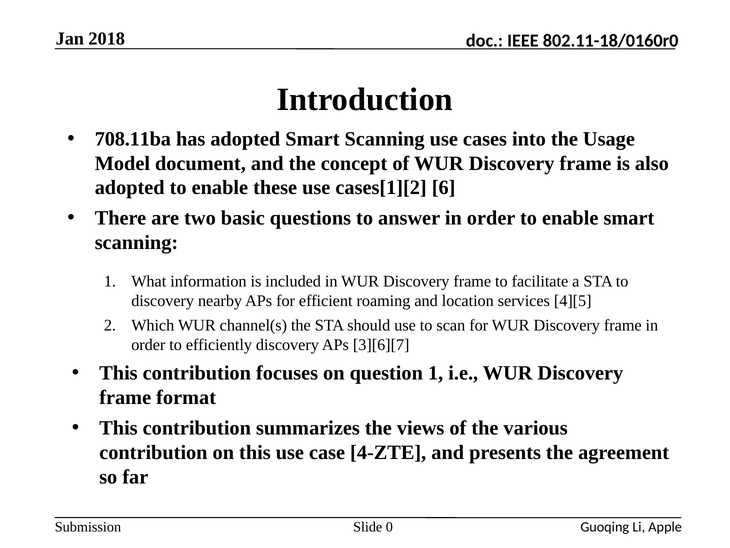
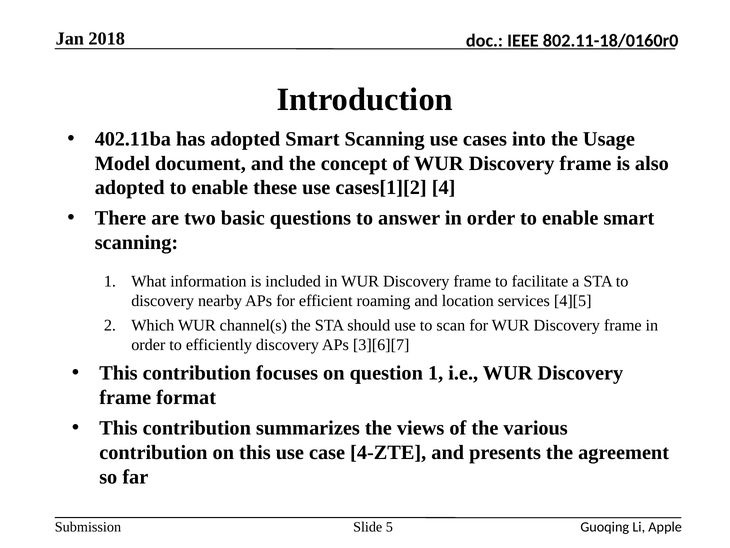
708.11ba: 708.11ba -> 402.11ba (133, 139)
6: 6 -> 4 (444, 188)
0: 0 -> 5 (389, 526)
